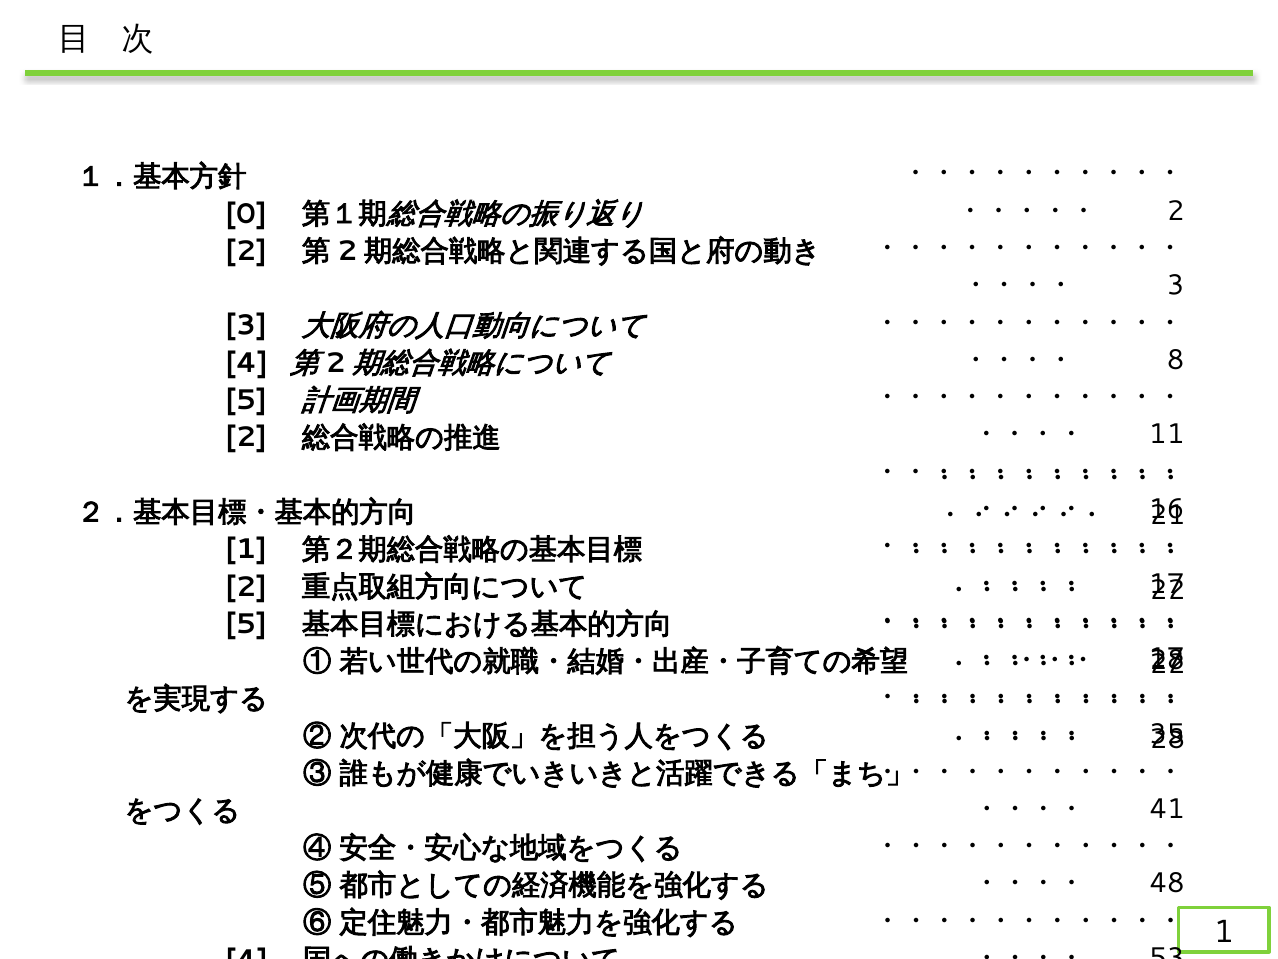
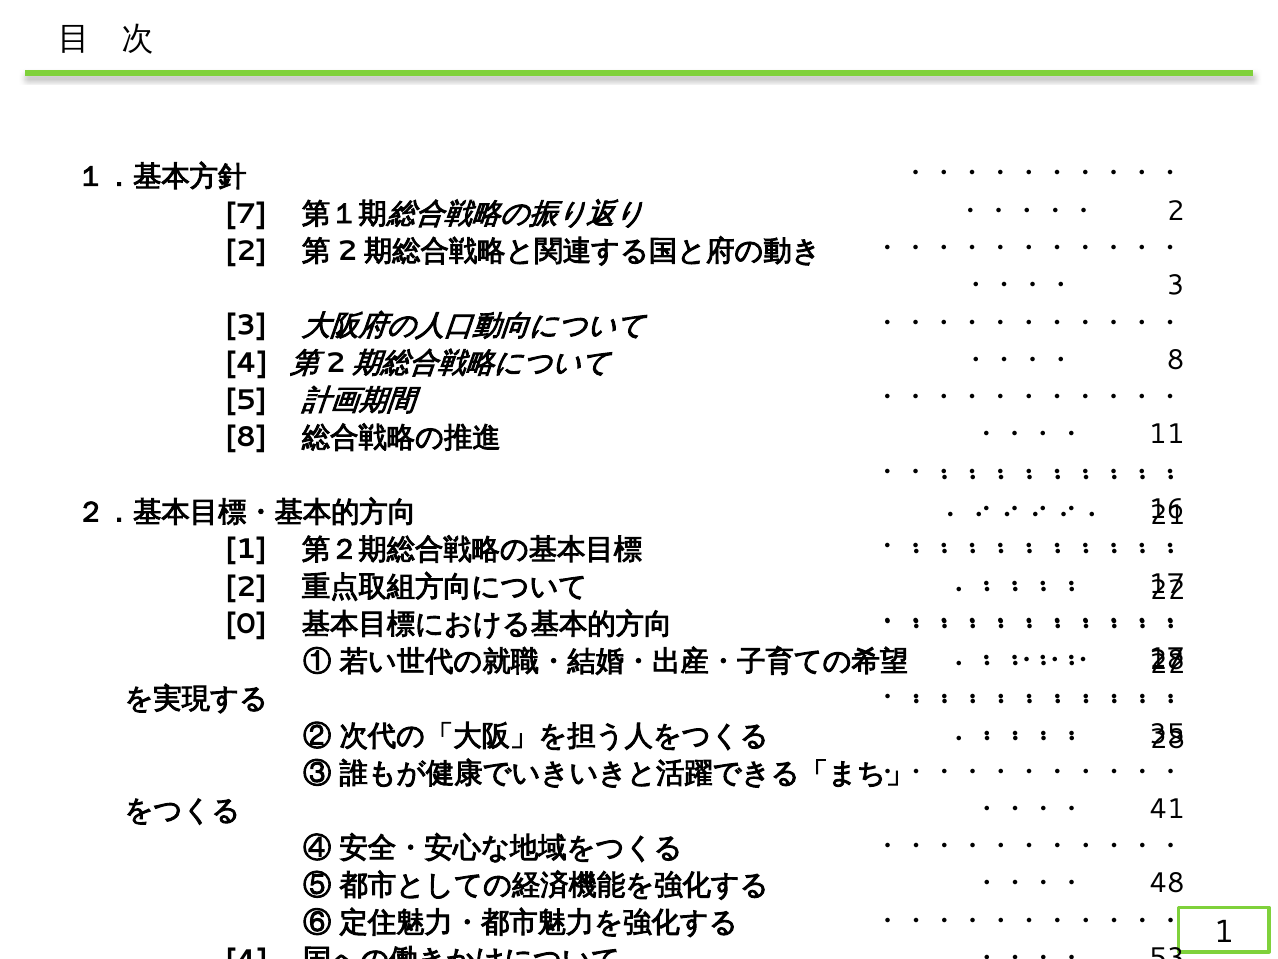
0: 0 -> 7 (246, 214)
2: 2 -> 8 (246, 437)
5: 5 -> 0 (246, 624)
